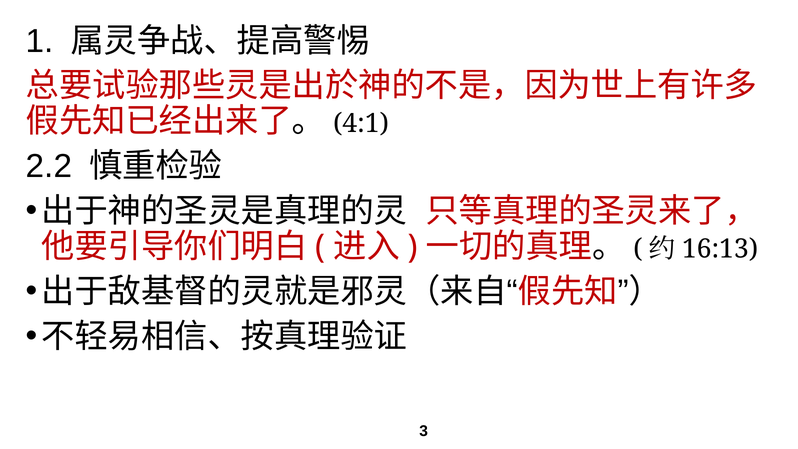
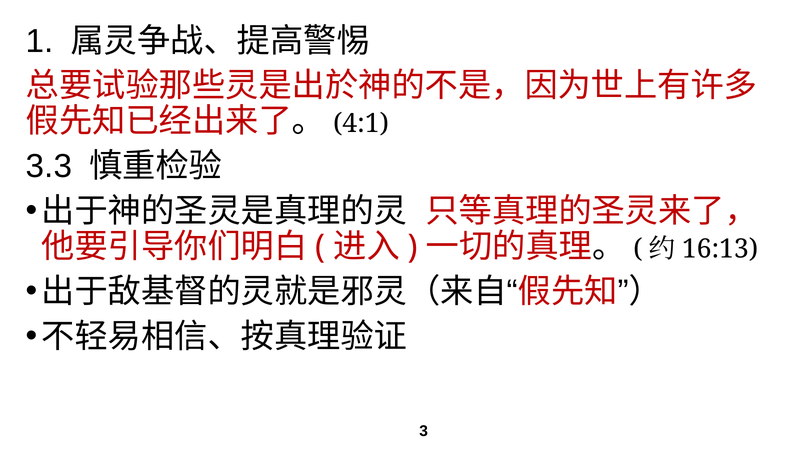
2.2: 2.2 -> 3.3 (49, 166)
